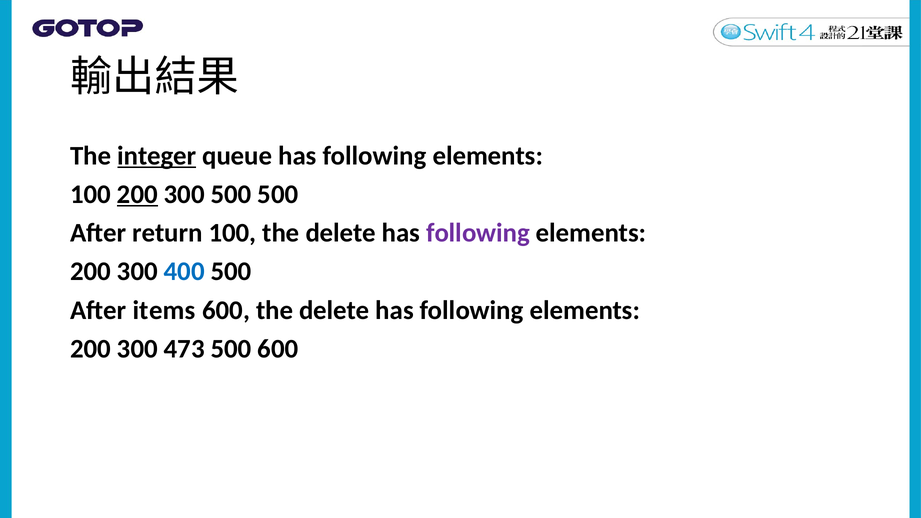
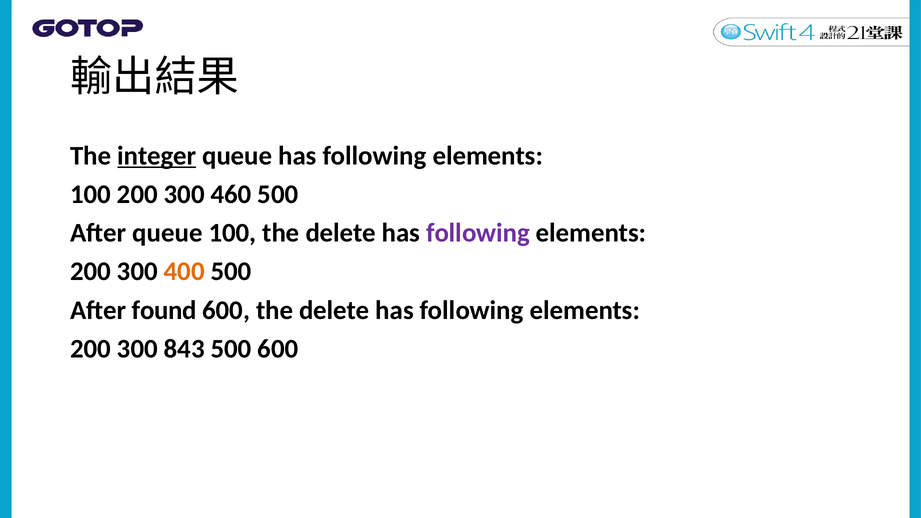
200 underline: present -> none (137, 194)
300 500: 500 -> 460 (231, 194)
After return: return -> queue (167, 233)
400 colour: blue -> orange (184, 272)
items: items -> found (164, 310)
473: 473 -> 843 (184, 349)
